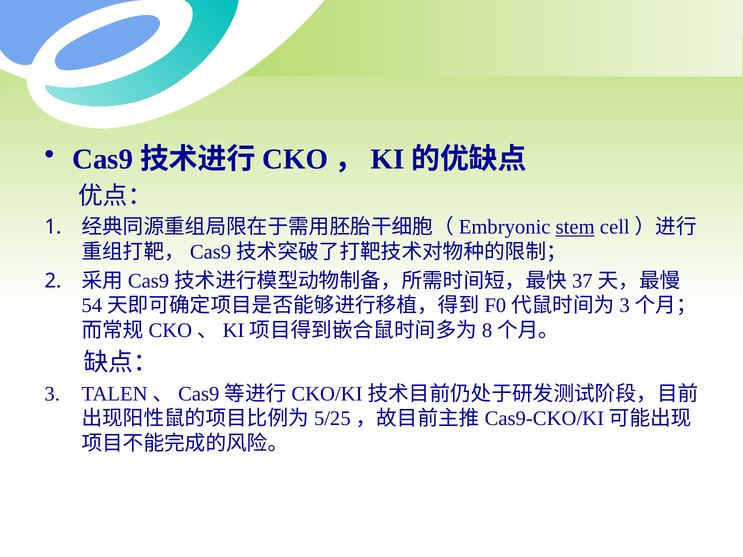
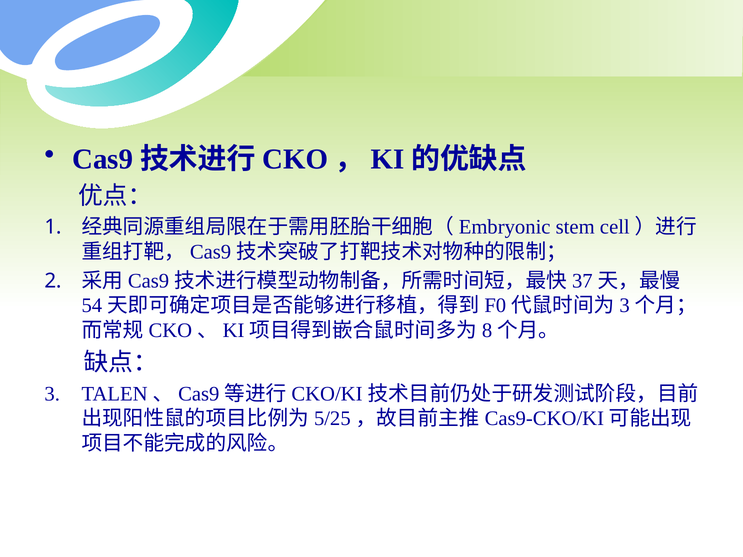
stem underline: present -> none (575, 227)
